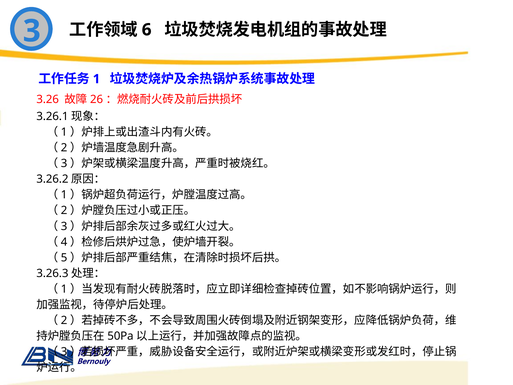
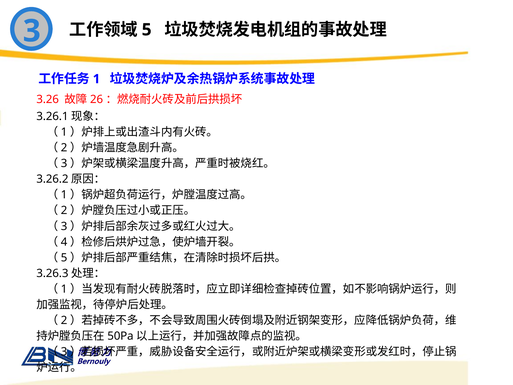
6: 6 -> 5 (147, 30)
